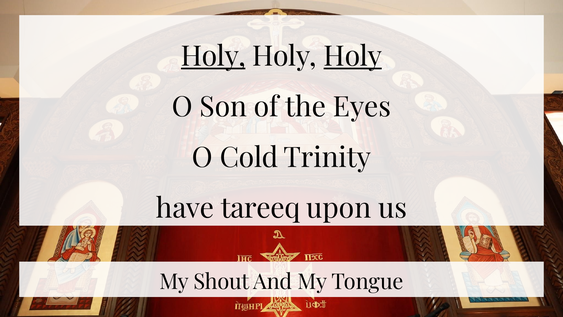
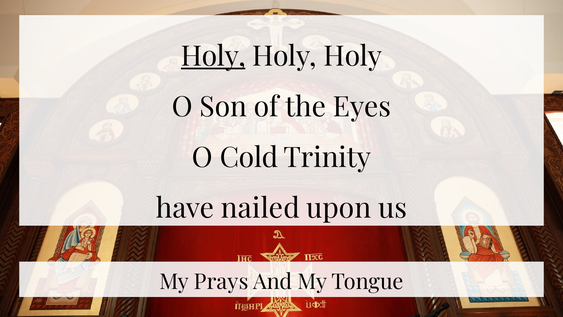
Holy underline: present -> none (353, 56)
tareeq: tareeq -> nailed (260, 208)
Shout: Shout -> Prays (221, 282)
